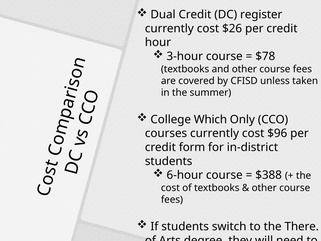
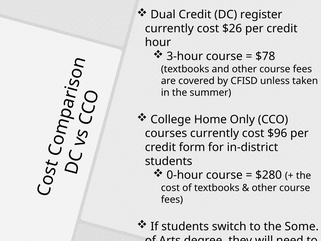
College Which: Which -> Home (210, 119)
6-hour: 6-hour -> 0-hour (185, 175)
$388: $388 -> $280 (269, 175)
There: There -> Some (302, 226)
